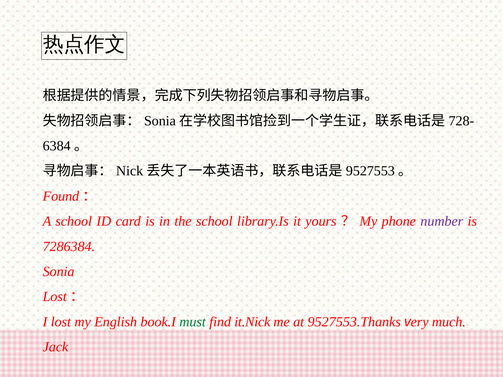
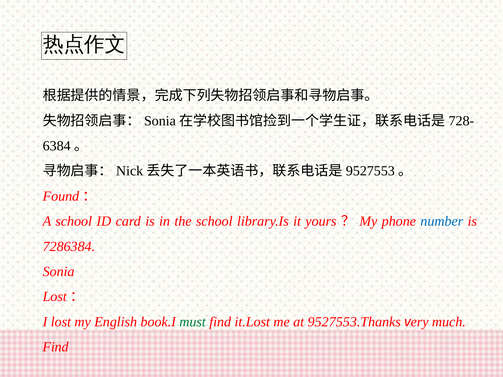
number colour: purple -> blue (442, 221)
it.Nick: it.Nick -> it.Lost (252, 322)
Jack: Jack -> Find (56, 347)
